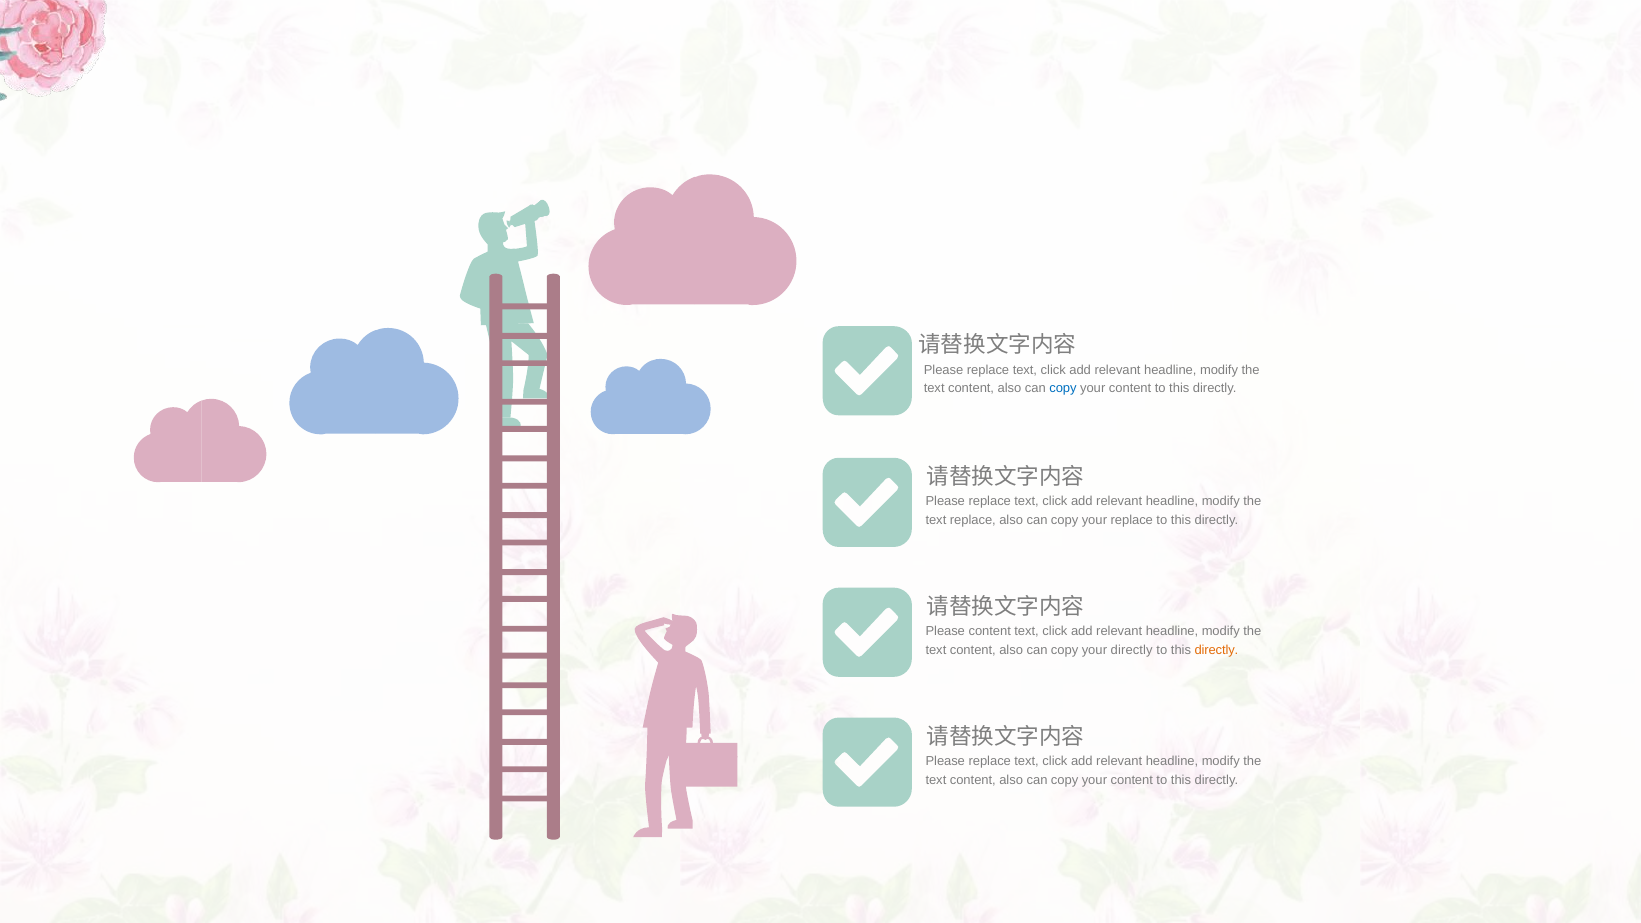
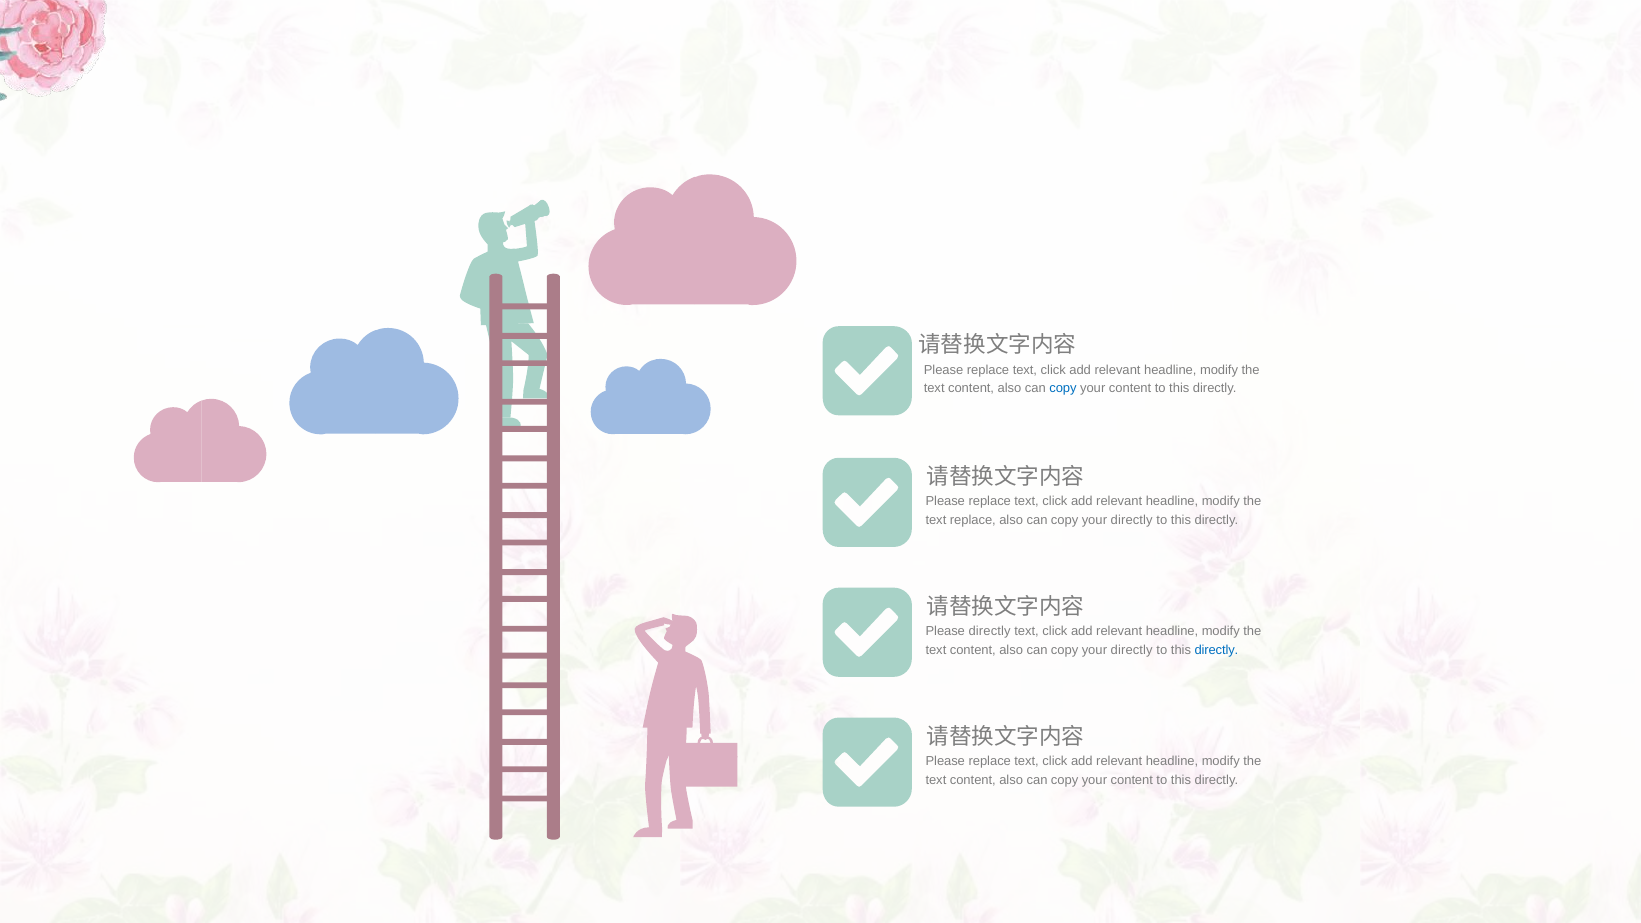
replace: replace -> directly (1132, 520)
Please content: content -> directly (990, 631)
directly colour: orange -> blue (1216, 650)
